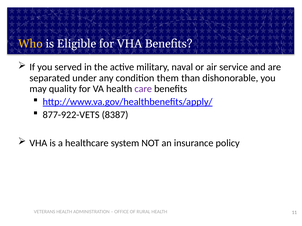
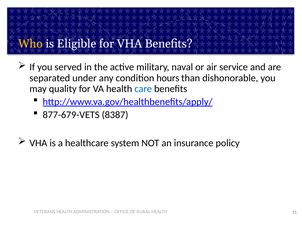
them: them -> hours (168, 78)
care colour: purple -> blue (143, 89)
877-922-VETS: 877-922-VETS -> 877-679-VETS (71, 115)
